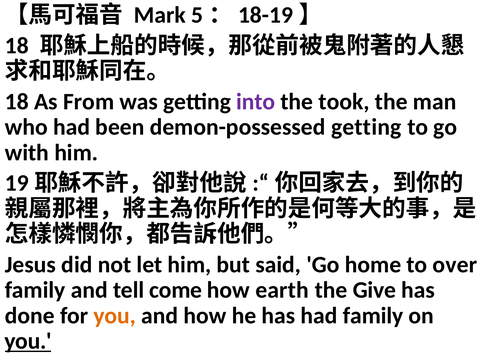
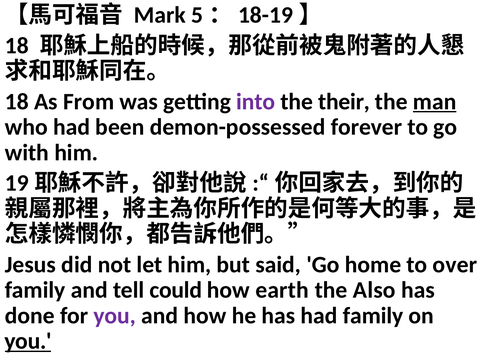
took: took -> their (344, 102)
man underline: none -> present (435, 102)
demon-possessed getting: getting -> forever (366, 127)
come: come -> could (176, 290)
Give: Give -> Also (374, 290)
you colour: orange -> purple (115, 315)
